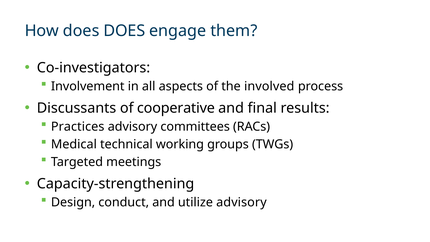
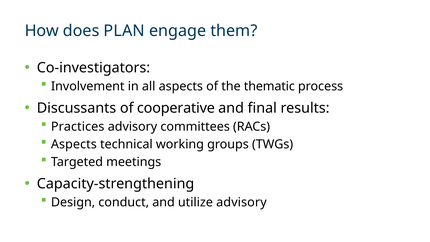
does DOES: DOES -> PLAN (124, 31)
involved: involved -> thematic (269, 86)
Medical: Medical -> Aspects (74, 144)
